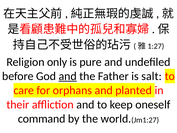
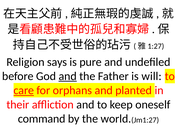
only: only -> says (57, 62)
salt: salt -> will (152, 76)
care underline: none -> present (24, 90)
